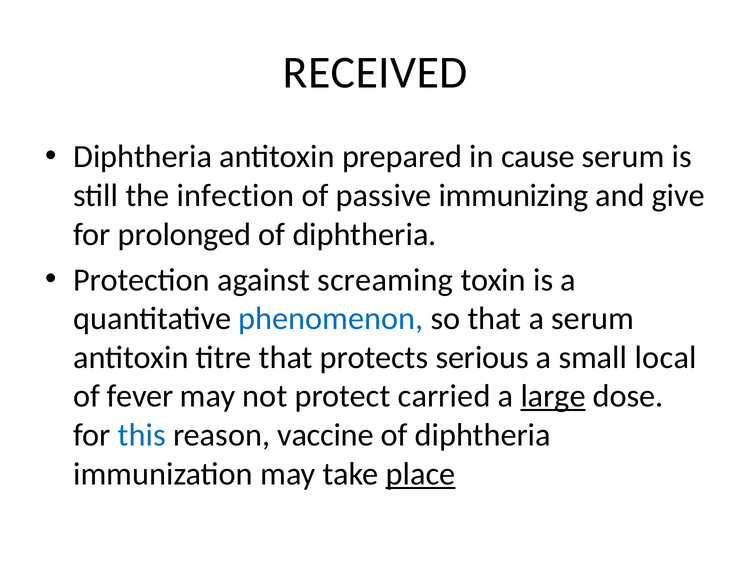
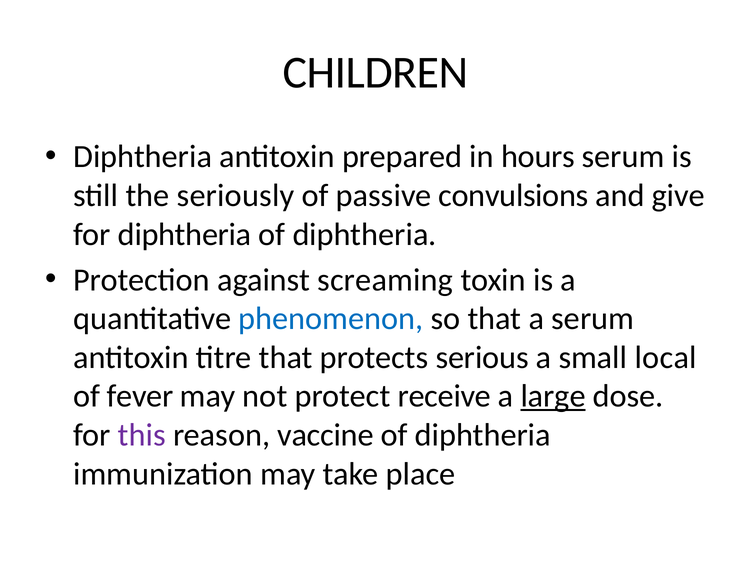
RECEIVED: RECEIVED -> CHILDREN (376, 73)
cause: cause -> hours (538, 157)
infection: infection -> seriously (235, 196)
immunizing: immunizing -> convulsions (513, 196)
for prolonged: prolonged -> diphtheria (185, 234)
carried: carried -> receive (444, 396)
this colour: blue -> purple (142, 435)
place underline: present -> none (420, 474)
